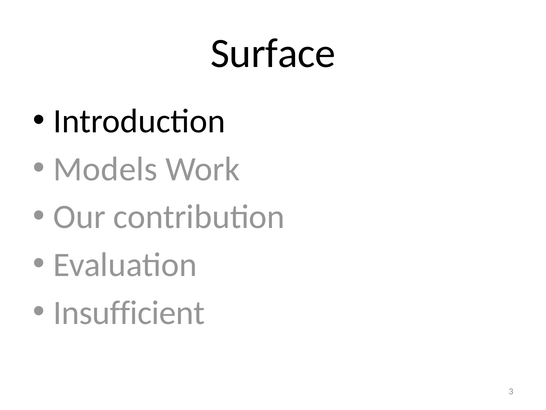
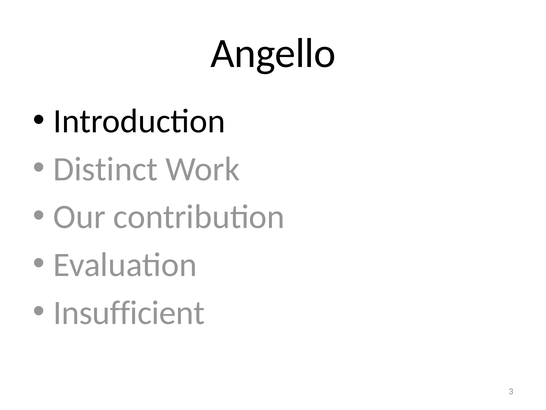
Surface: Surface -> Angello (273, 53)
Models: Models -> Distinct (106, 169)
